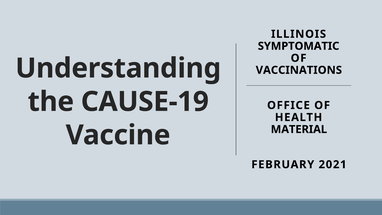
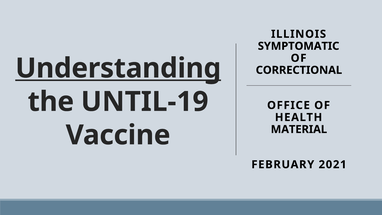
Understanding underline: none -> present (118, 68)
VACCINATIONS: VACCINATIONS -> CORRECTIONAL (299, 70)
CAUSE-19: CAUSE-19 -> UNTIL-19 (145, 102)
